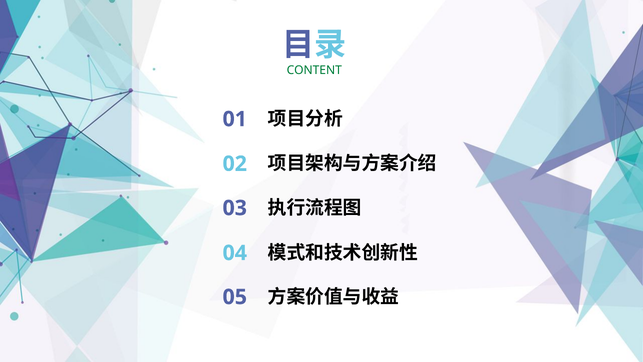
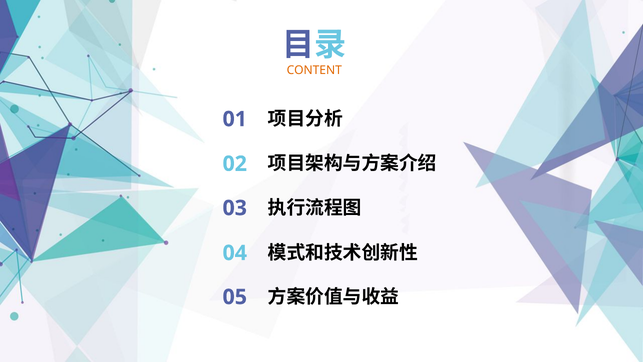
CONTENT colour: green -> orange (314, 70)
